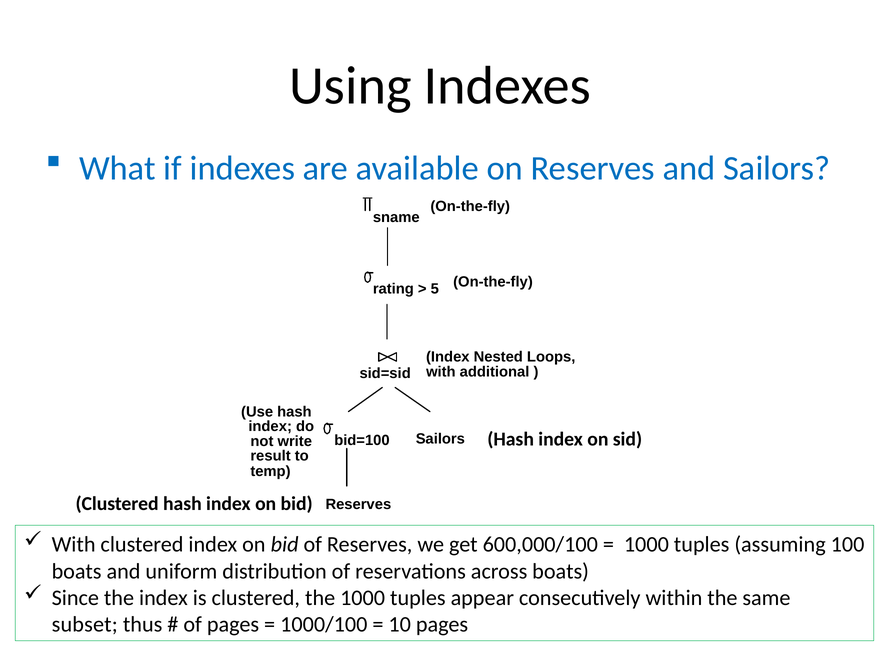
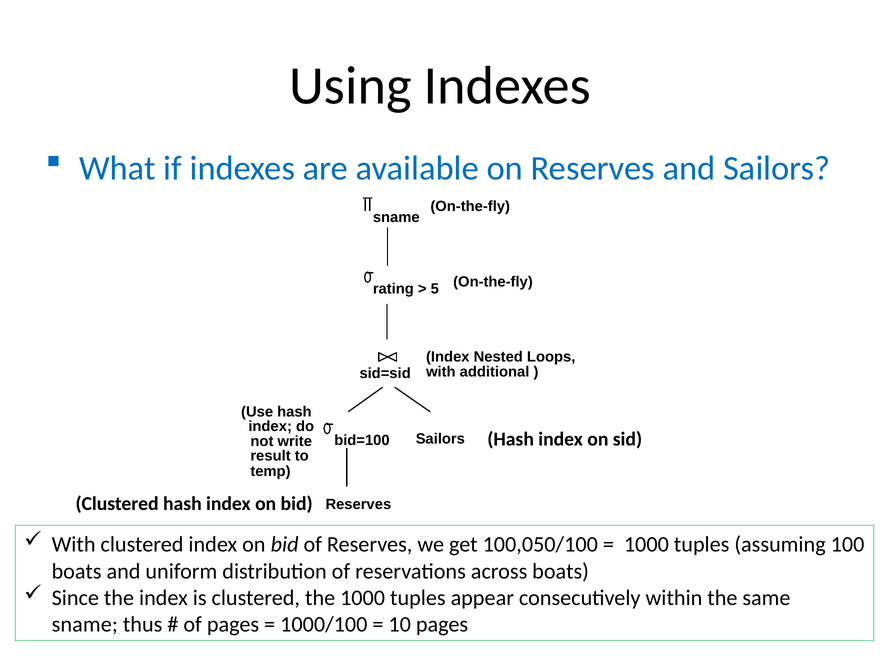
600,000/100: 600,000/100 -> 100,050/100 (540, 545)
subset: subset -> sname (85, 625)
